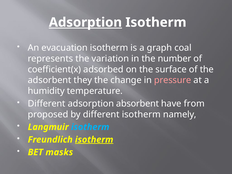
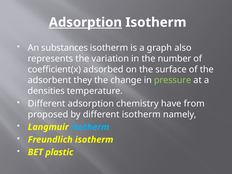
evacuation: evacuation -> substances (65, 48)
coal: coal -> also (183, 48)
pressure colour: pink -> light green (173, 80)
humidity: humidity -> densities (46, 91)
absorbent: absorbent -> chemistry (137, 104)
isotherm underline: present -> none (94, 140)
masks: masks -> plastic (59, 152)
